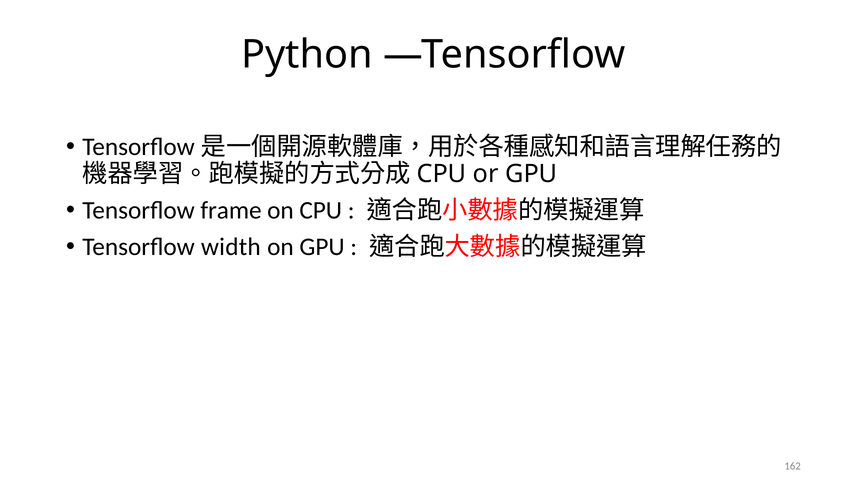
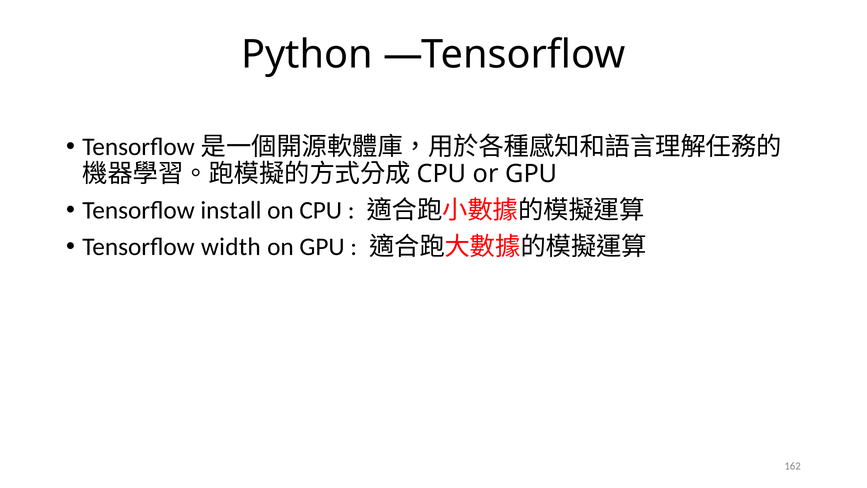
frame: frame -> install (231, 210)
